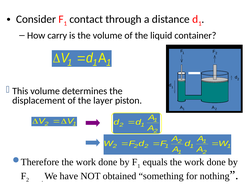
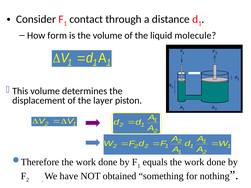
carry: carry -> form (57, 35)
container: container -> molecule (195, 35)
